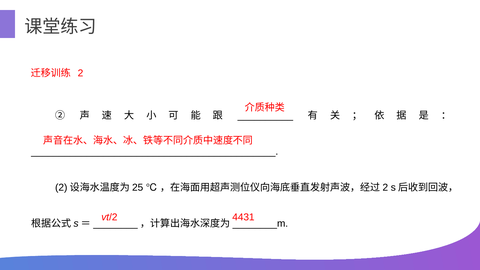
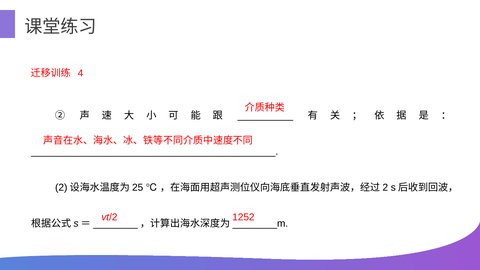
2: 2 -> 4 (81, 73)
4431: 4431 -> 1252 (243, 217)
